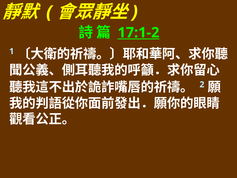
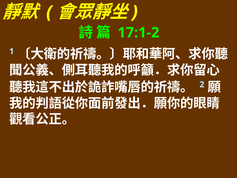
17:1-2 underline: present -> none (138, 33)
